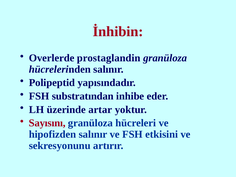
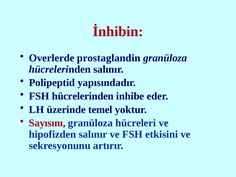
FSH substratından: substratından -> hücrelerinden (83, 96)
artar: artar -> temel (100, 110)
